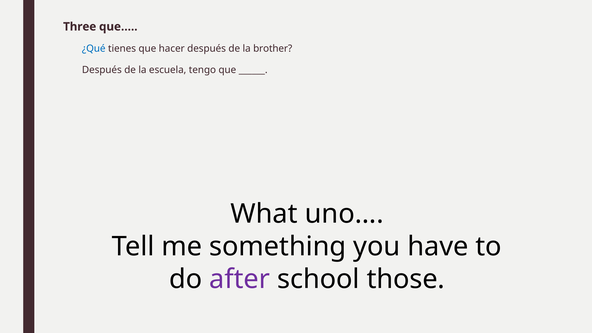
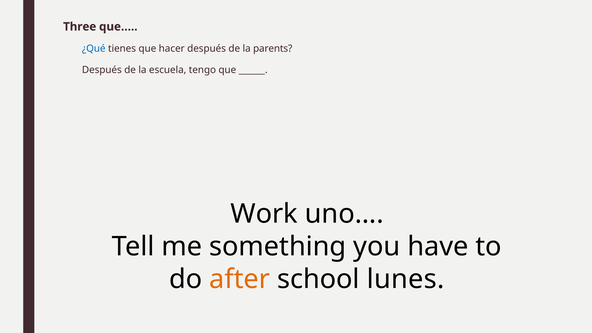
brother: brother -> parents (273, 49)
What: What -> Work (264, 214)
after colour: purple -> orange (240, 279)
those: those -> lunes (406, 279)
